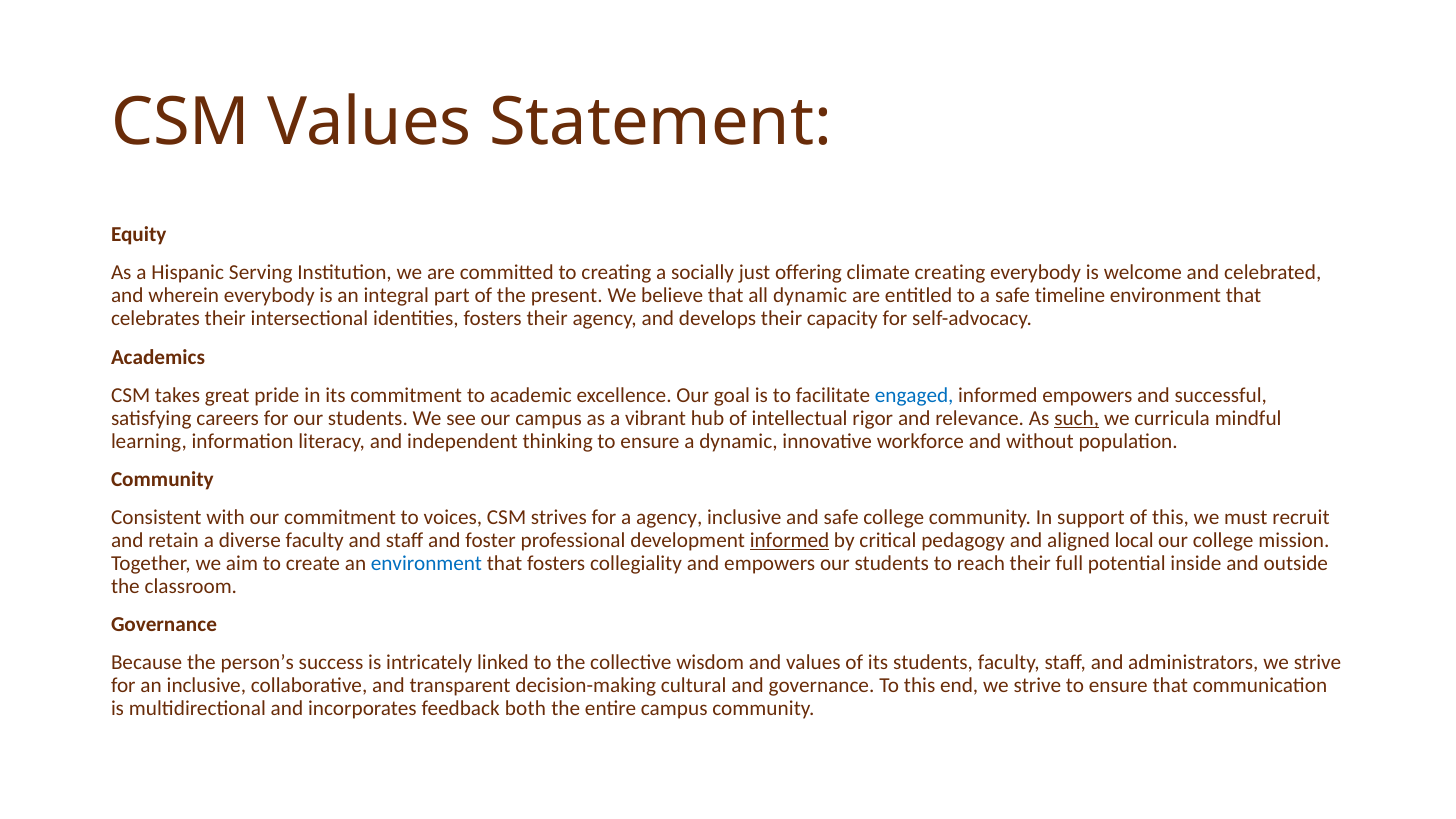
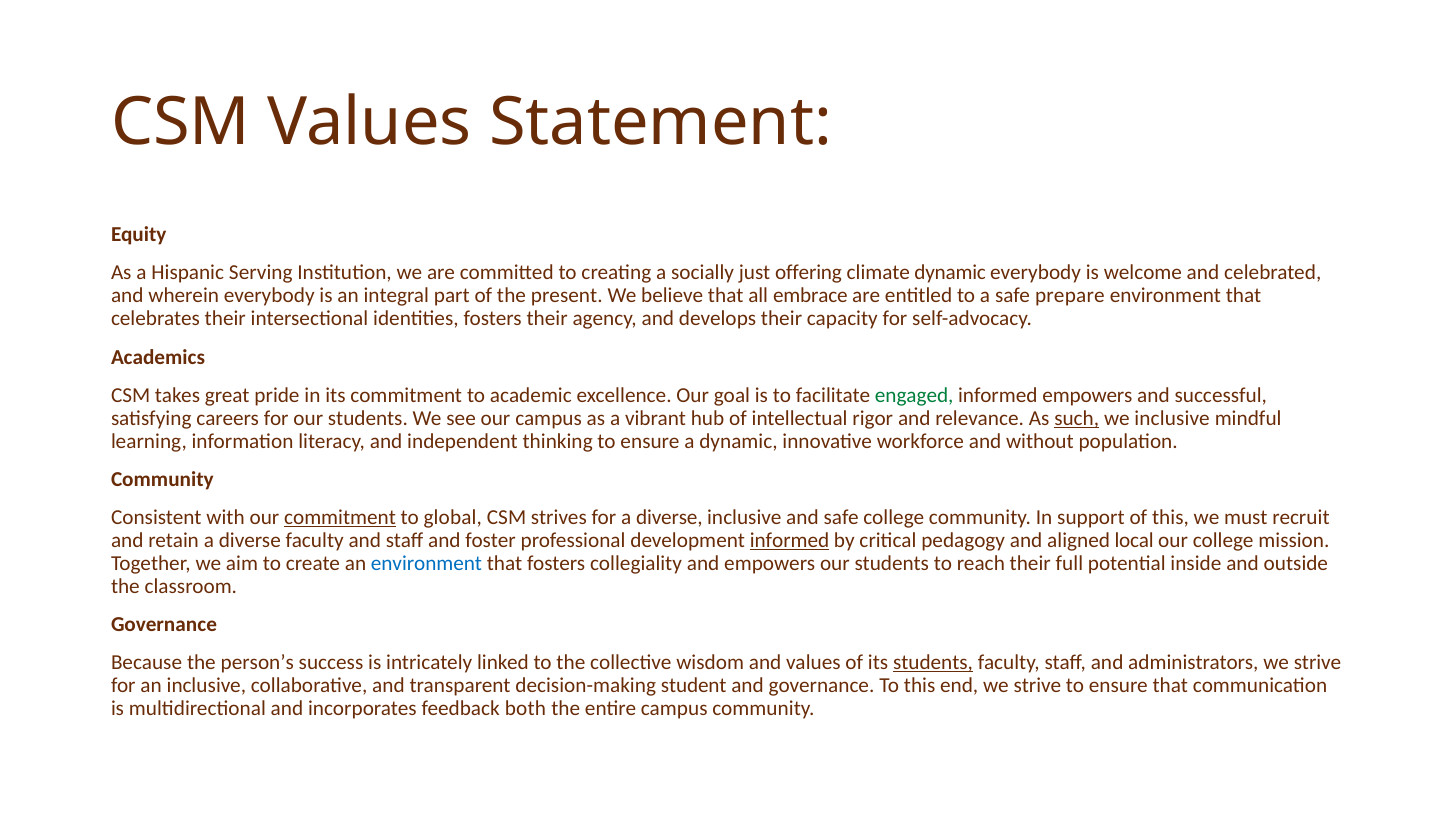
climate creating: creating -> dynamic (950, 273)
all dynamic: dynamic -> embrace (810, 296)
timeline: timeline -> prepare (1070, 296)
engaged colour: blue -> green (914, 395)
we curricula: curricula -> inclusive (1172, 418)
commitment underline: none -> present (340, 517)
voices: voices -> global (453, 517)
for a agency: agency -> diverse (669, 517)
students underline: none -> present (933, 662)
cultural: cultural -> student (694, 685)
